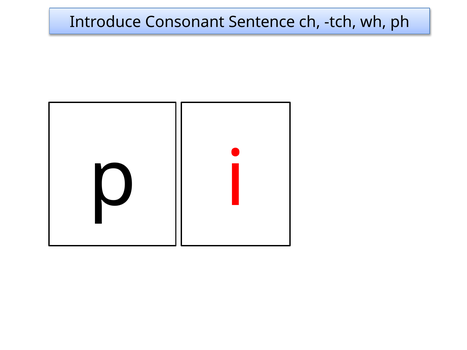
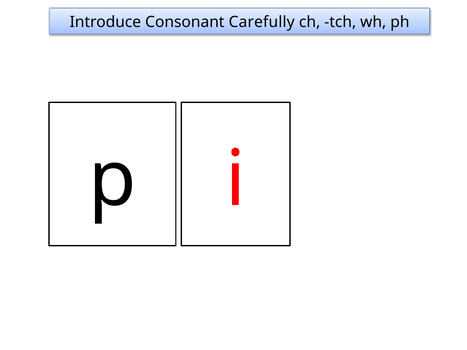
Sentence: Sentence -> Carefully (262, 22)
